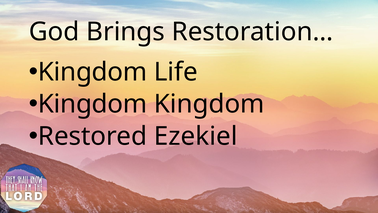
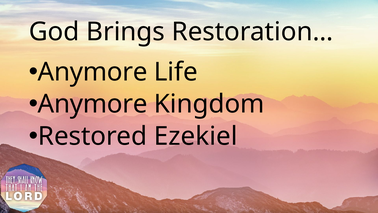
Kingdom: Kingdom -> Anymore (93, 72)
Kingdom: Kingdom -> Anymore (93, 104)
